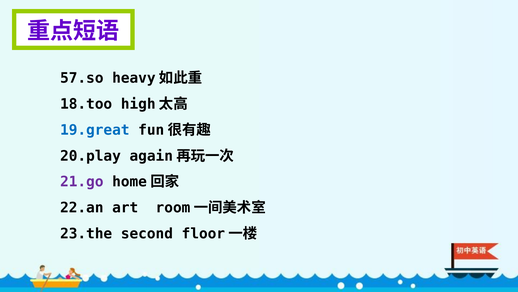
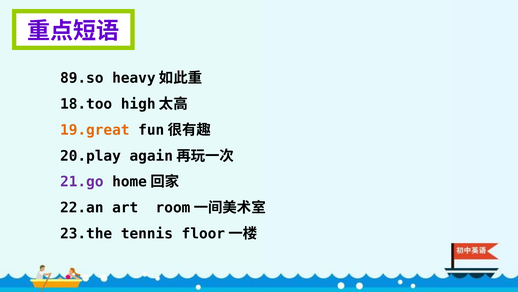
57.so: 57.so -> 89.so (82, 78)
19.great colour: blue -> orange (95, 130)
second: second -> tennis (147, 233)
